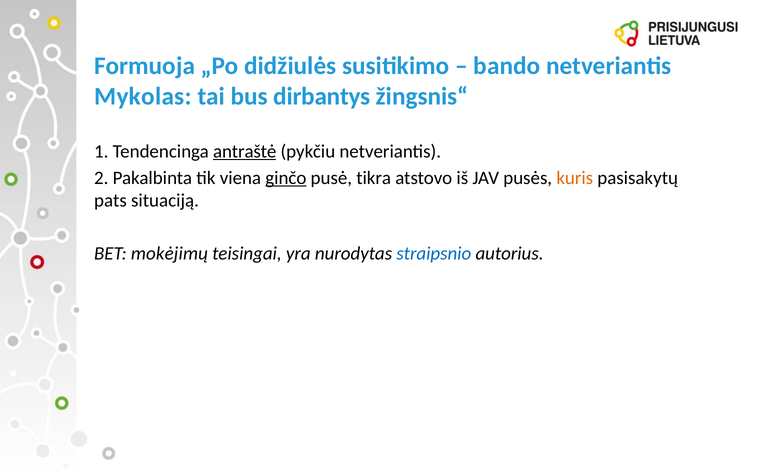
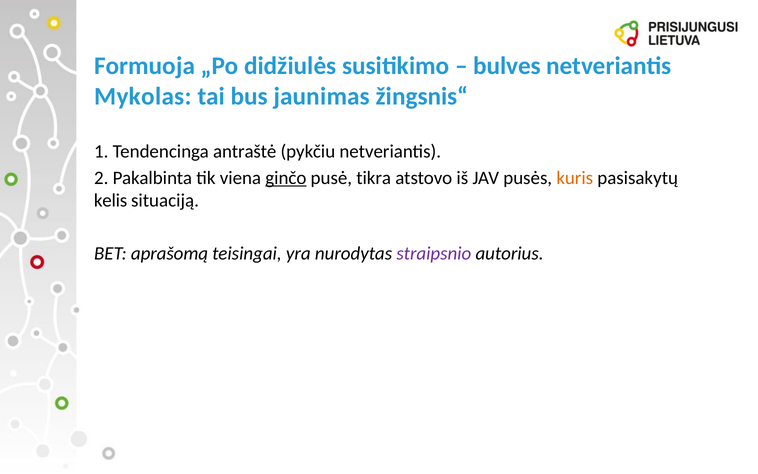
bando: bando -> bulves (507, 66)
dirbantys: dirbantys -> jaunimas (322, 96)
antraštė underline: present -> none (245, 151)
pats: pats -> kelis (111, 201)
mokėjimų: mokėjimų -> aprašomą (170, 254)
straipsnio colour: blue -> purple (434, 254)
